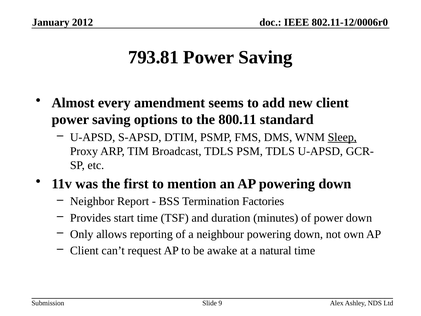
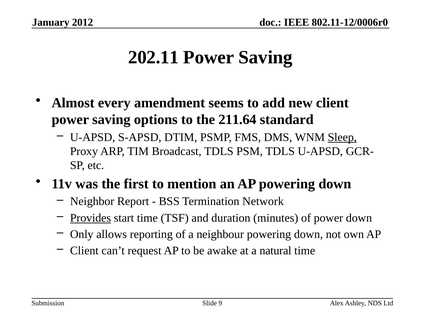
793.81: 793.81 -> 202.11 (153, 57)
800.11: 800.11 -> 211.64 (237, 120)
Factories: Factories -> Network (263, 201)
Provides underline: none -> present (91, 218)
